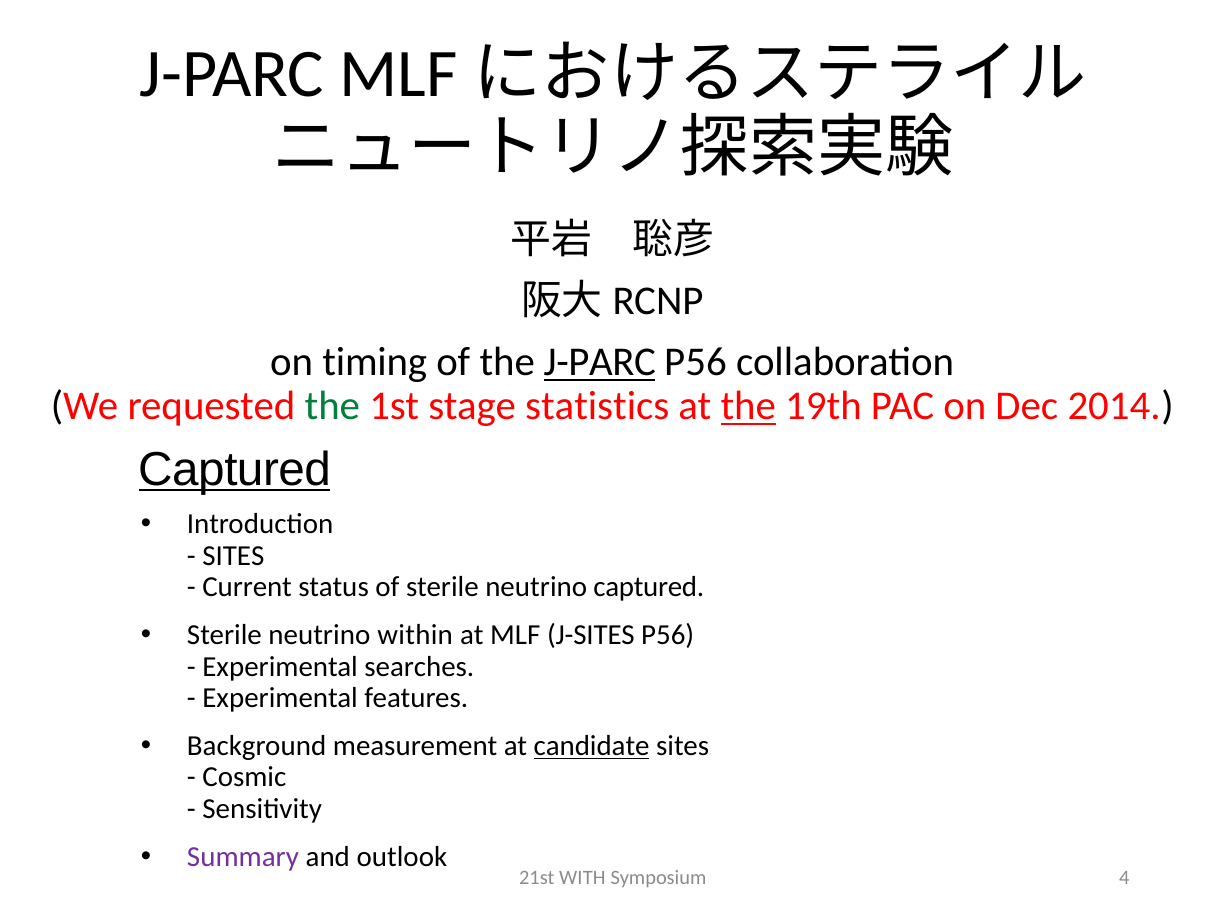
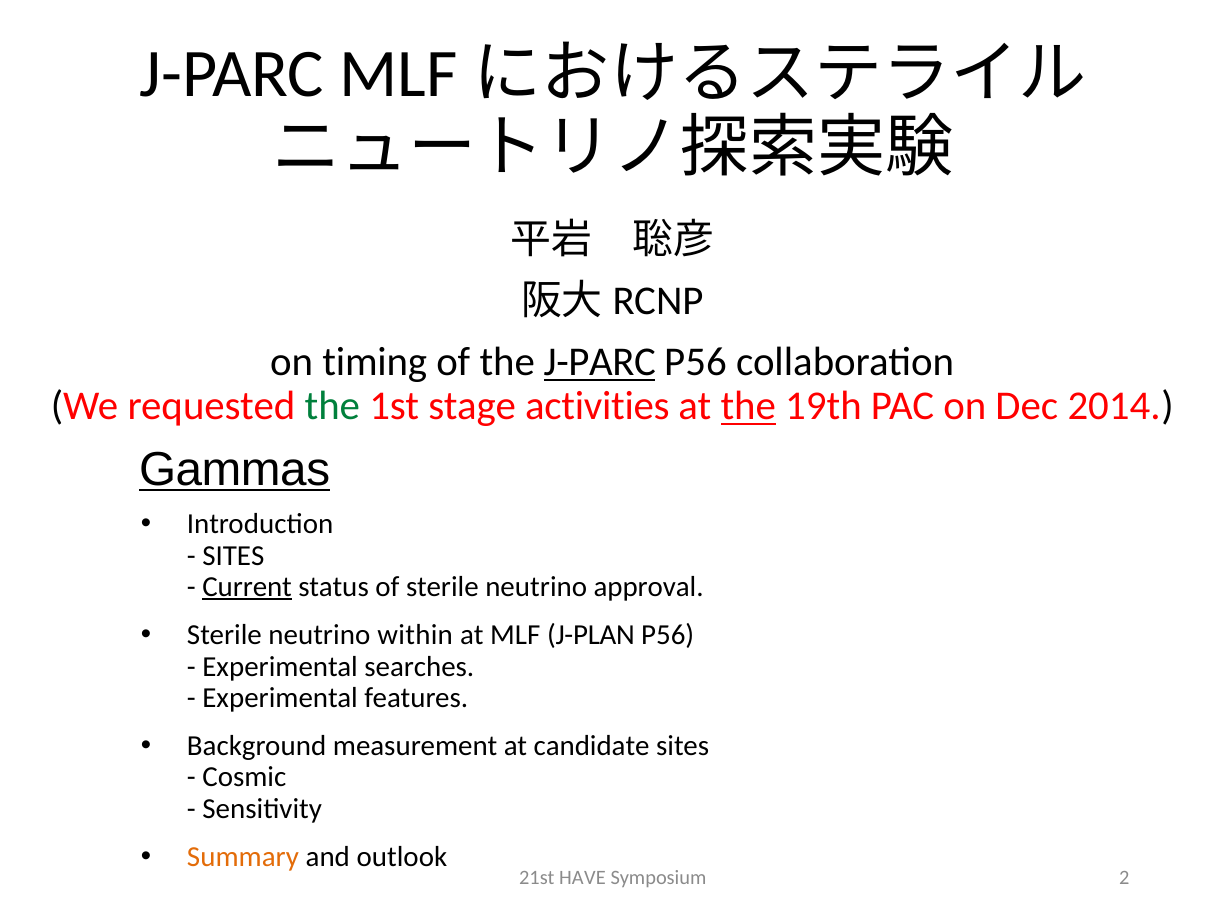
statistics: statistics -> activities (597, 406)
Captured: Captured -> Gammas (235, 470)
Current underline: none -> present (247, 587)
neutrino captured: captured -> approval (649, 587)
J-SITES: J-SITES -> J-PLAN (591, 636)
candidate underline: present -> none (592, 746)
Summary colour: purple -> orange (243, 857)
WITH: WITH -> HAVE (582, 878)
4: 4 -> 2 (1124, 878)
